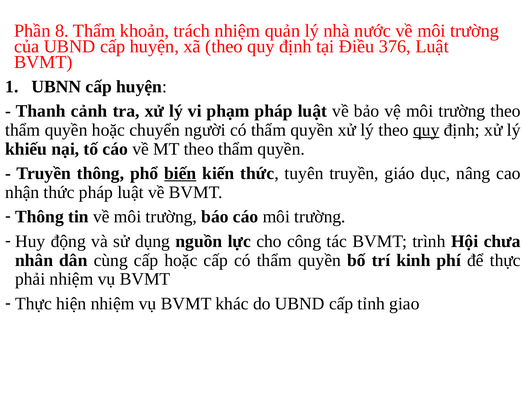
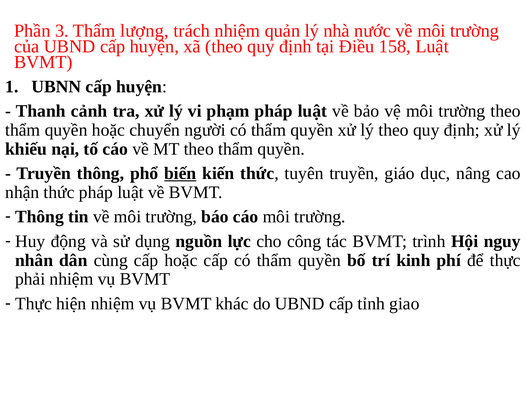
8: 8 -> 3 (62, 31)
khoản: khoản -> lượng (144, 31)
376: 376 -> 158 (395, 46)
quy underline: present -> none (426, 130)
chưa: chưa -> nguy (502, 241)
